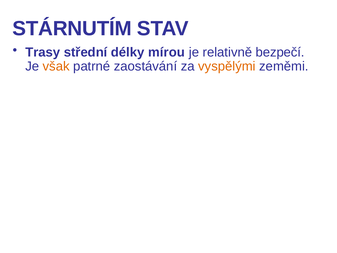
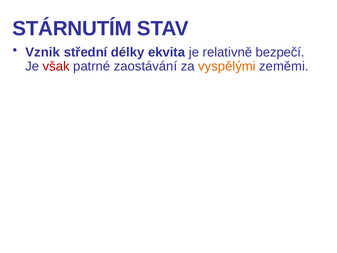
Trasy: Trasy -> Vznik (43, 52)
mírou: mírou -> ekvita (167, 52)
však colour: orange -> red (56, 66)
